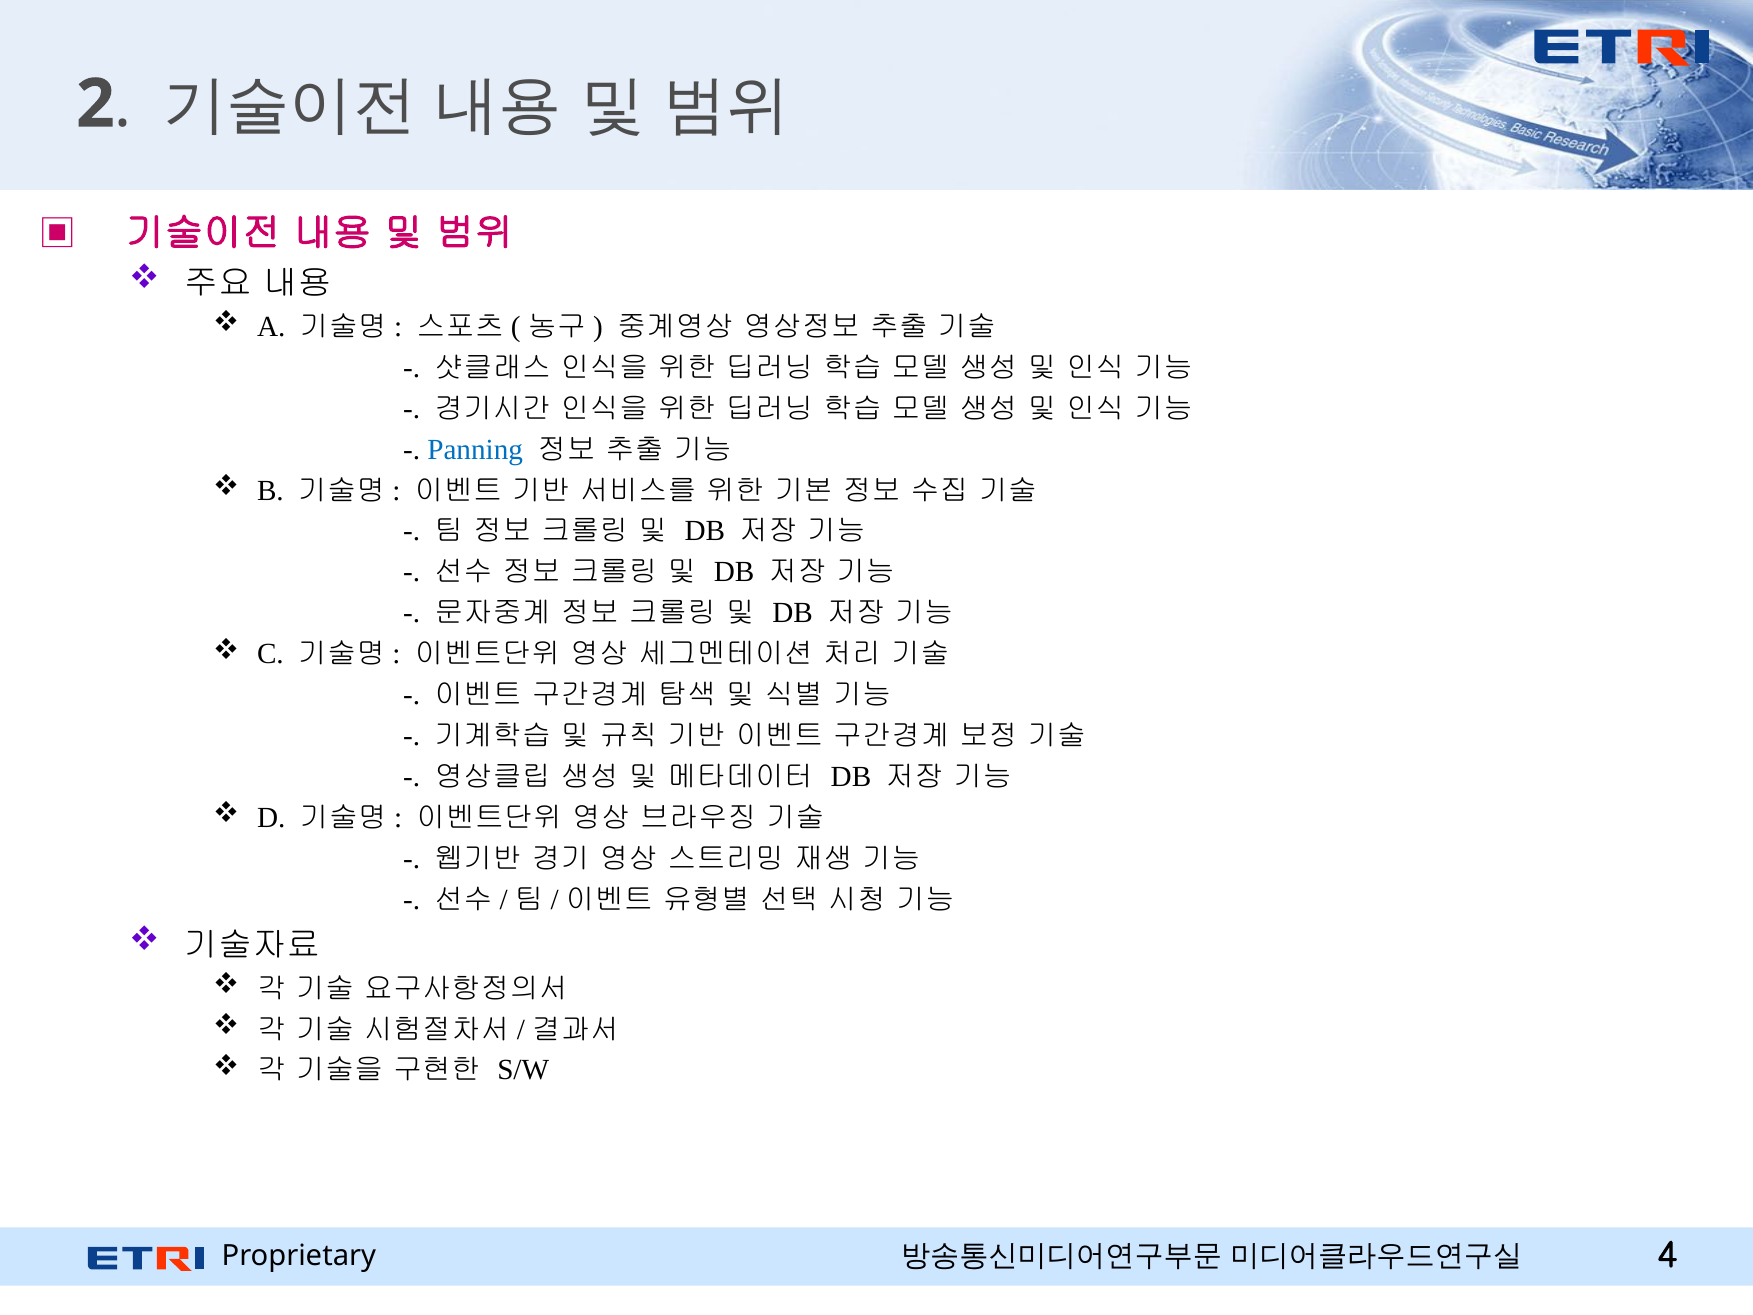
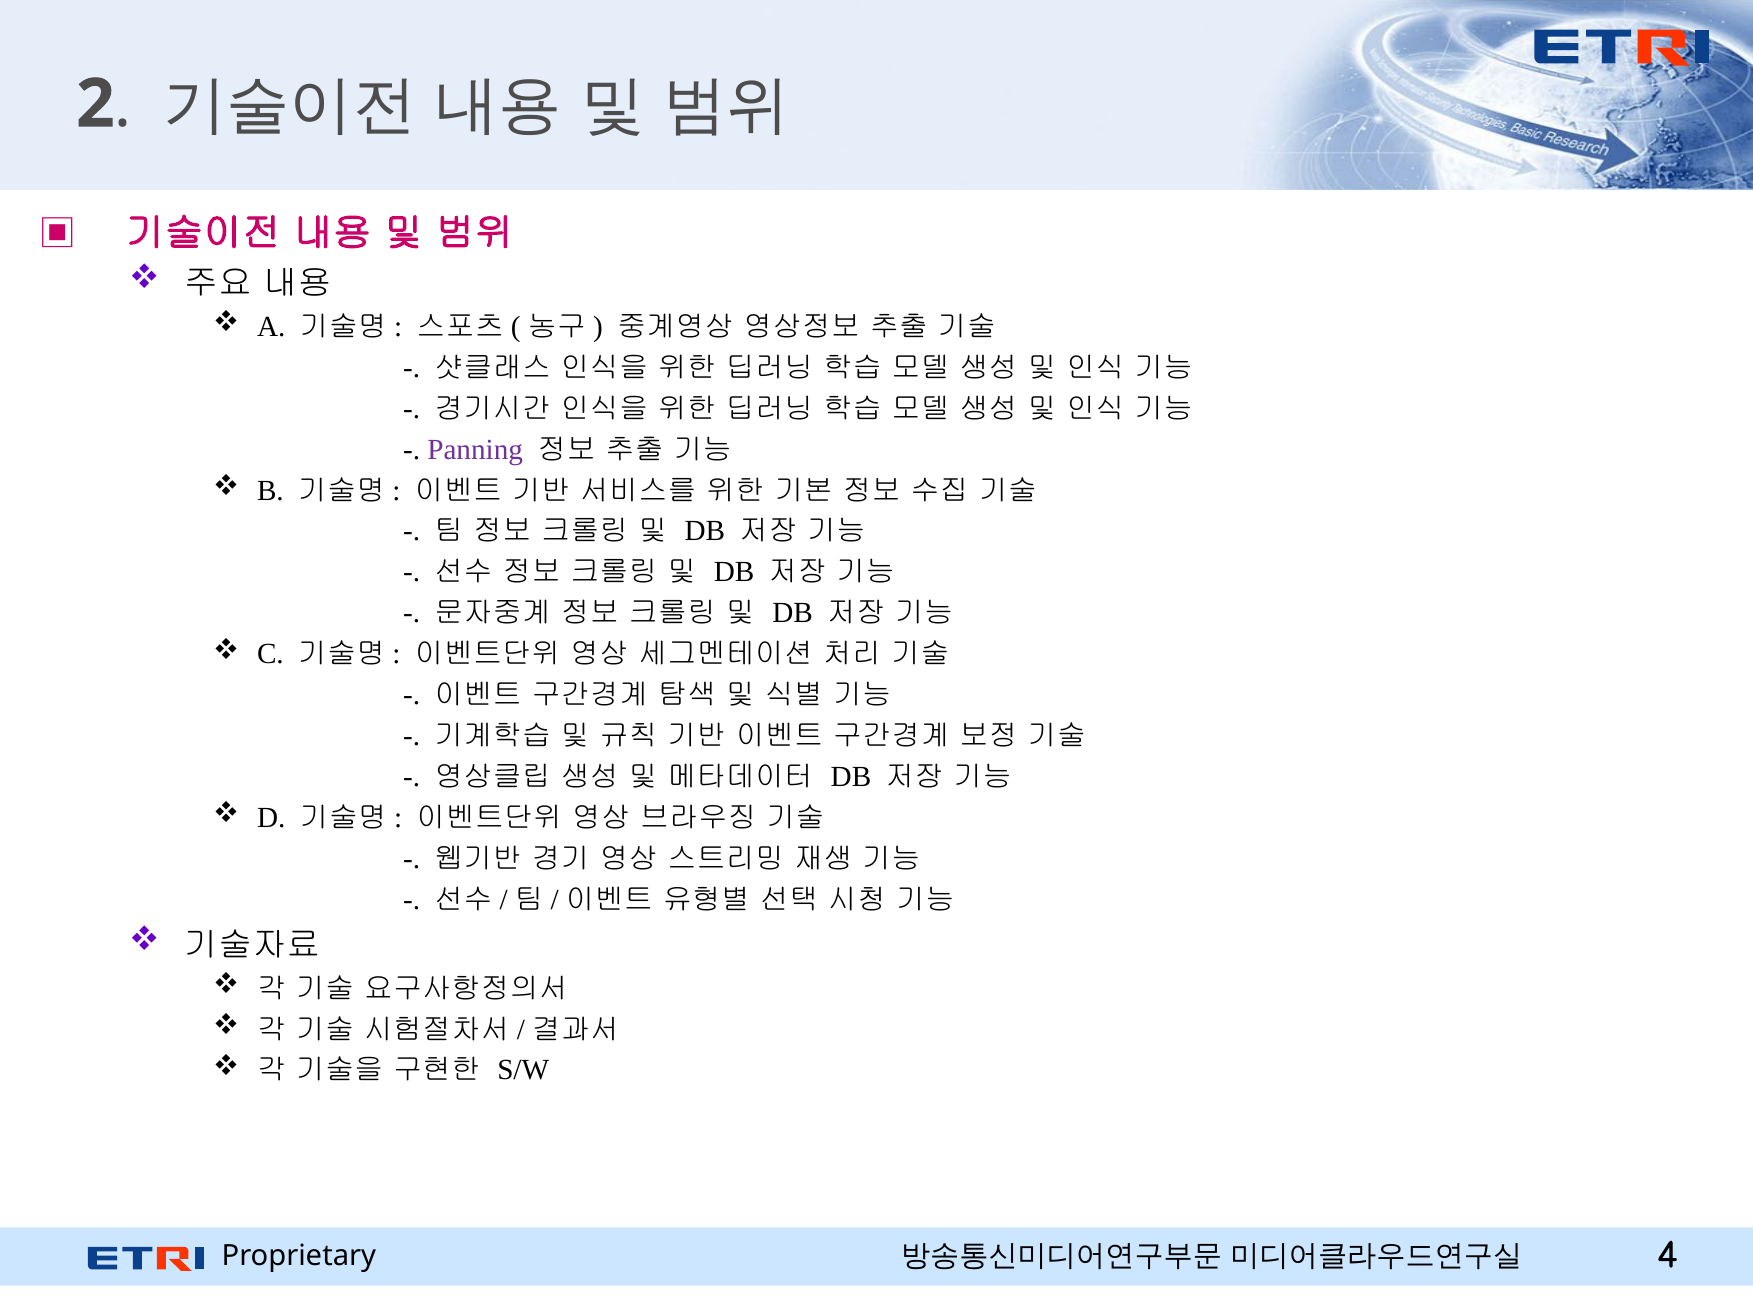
Panning colour: blue -> purple (475, 449)
